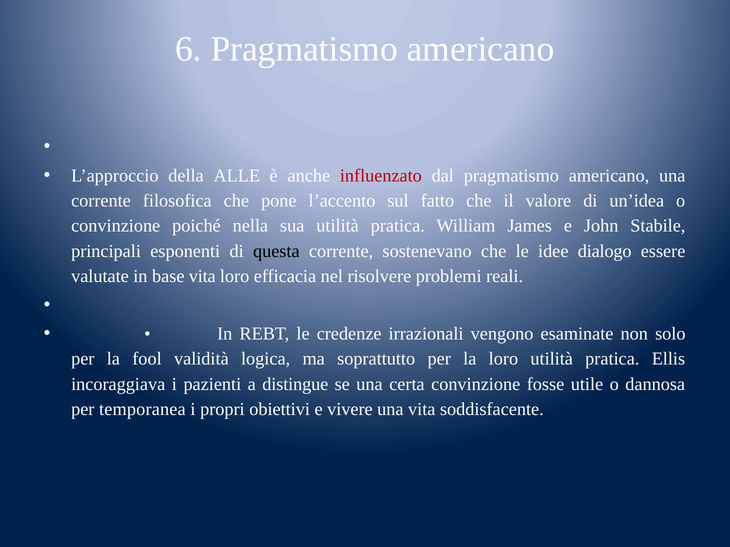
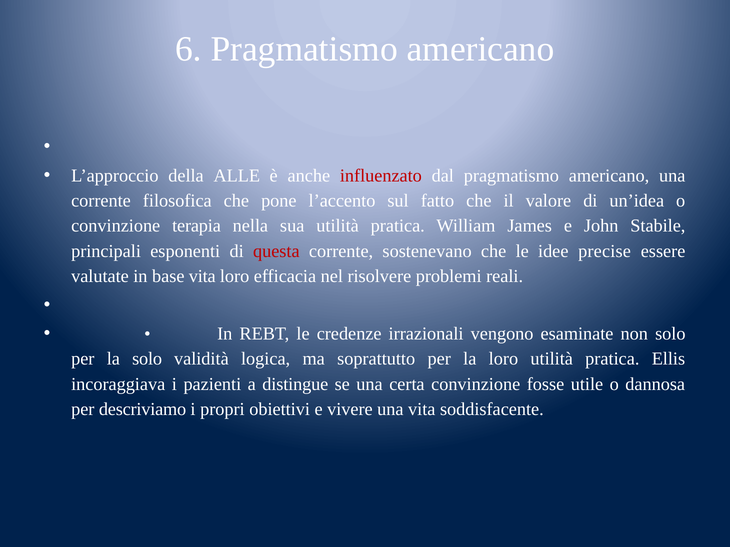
poiché: poiché -> terapia (197, 226)
questa colour: black -> red (276, 251)
dialogo: dialogo -> precise (605, 251)
la fool: fool -> solo (147, 359)
temporanea: temporanea -> descriviamo (143, 410)
